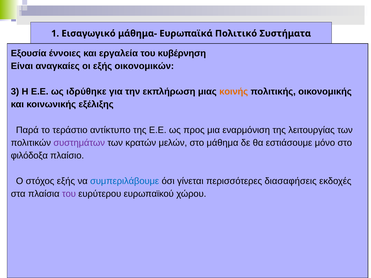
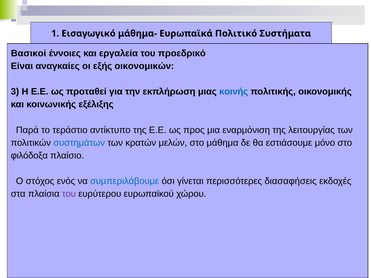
Εξουσία: Εξουσία -> Βασικοί (29, 53)
κυβέρνηση: κυβέρνηση -> προεδρικό (182, 53)
ιδρύθηκε: ιδρύθηκε -> προταθεί (86, 92)
κοινής colour: orange -> blue (234, 92)
συστημάτων colour: purple -> blue (79, 143)
στόχος εξής: εξής -> ενός (66, 181)
